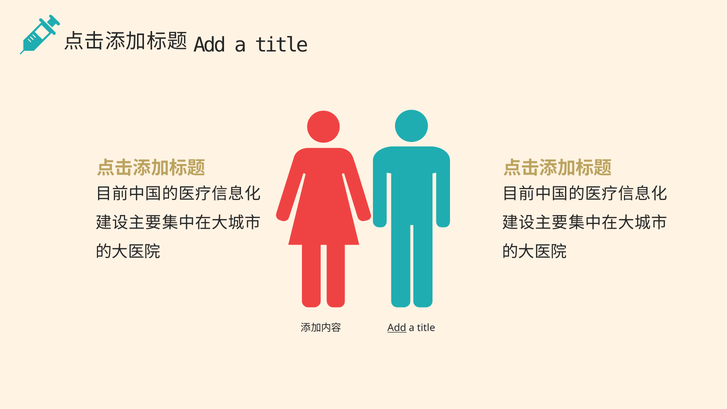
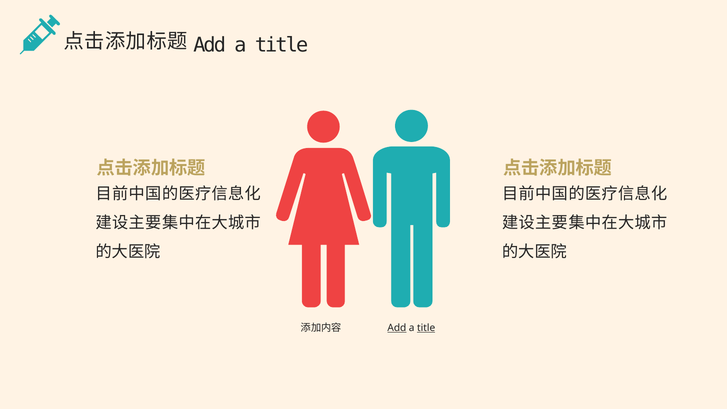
title underline: none -> present (426, 328)
